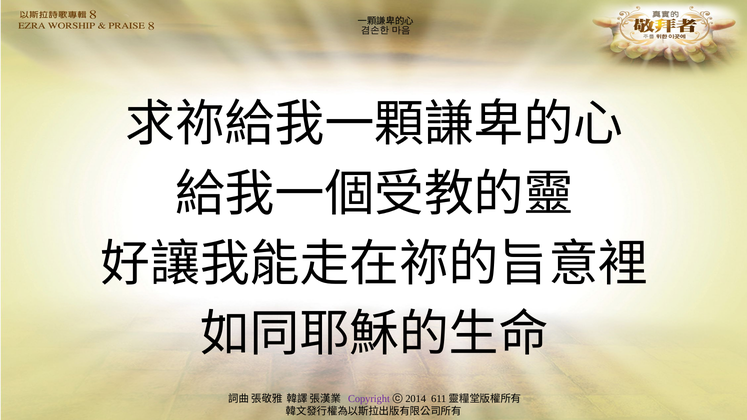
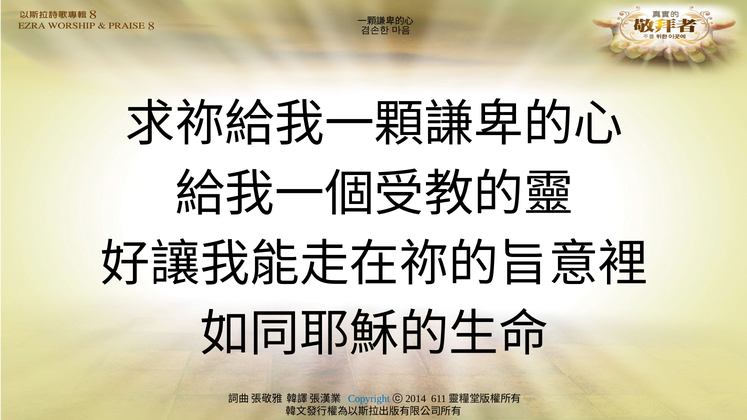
Copyright colour: purple -> blue (369, 399)
